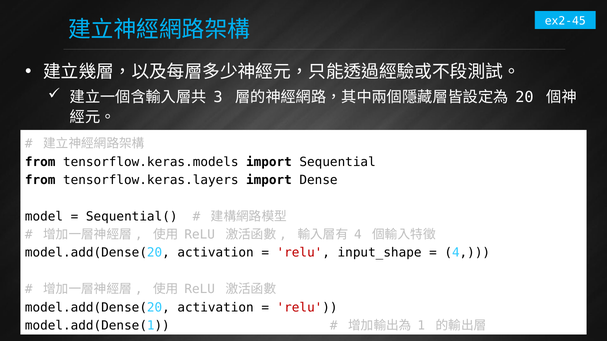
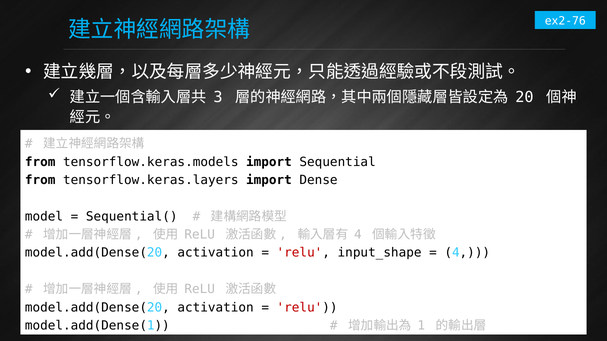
ex2-45: ex2-45 -> ex2-76 (565, 21)
